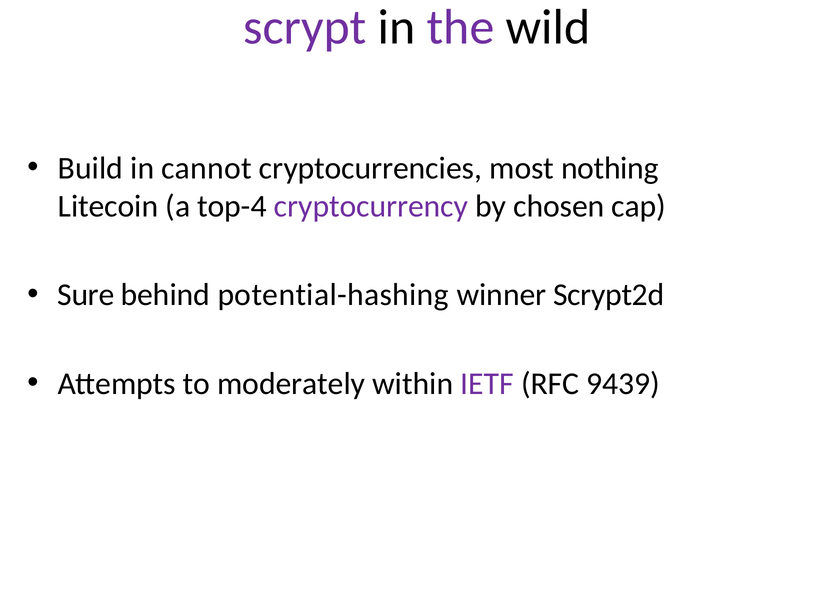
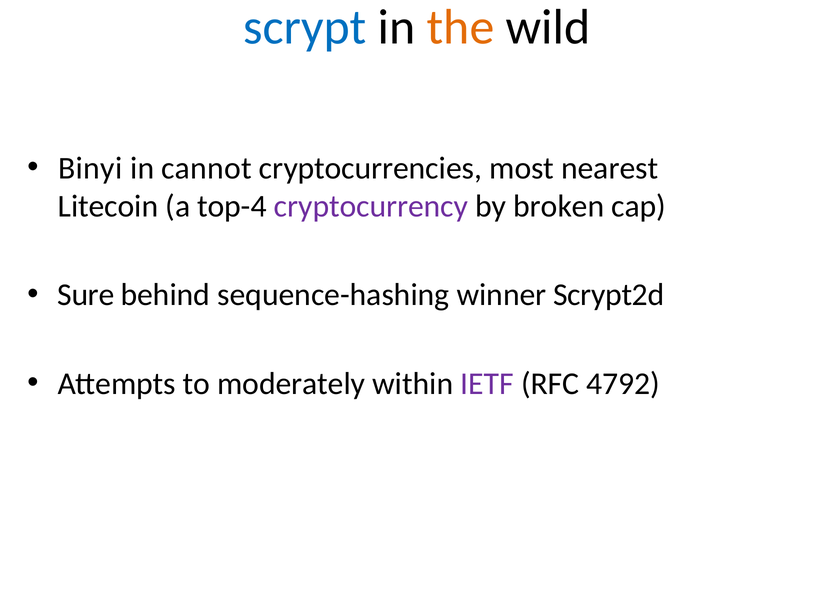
scrypt colour: purple -> blue (305, 27)
the colour: purple -> orange (461, 27)
Build: Build -> Binyi (90, 168)
nothing: nothing -> nearest (610, 168)
chosen: chosen -> broken (559, 206)
potential-hashing: potential-hashing -> sequence-hashing (333, 295)
9439: 9439 -> 4792 (623, 384)
